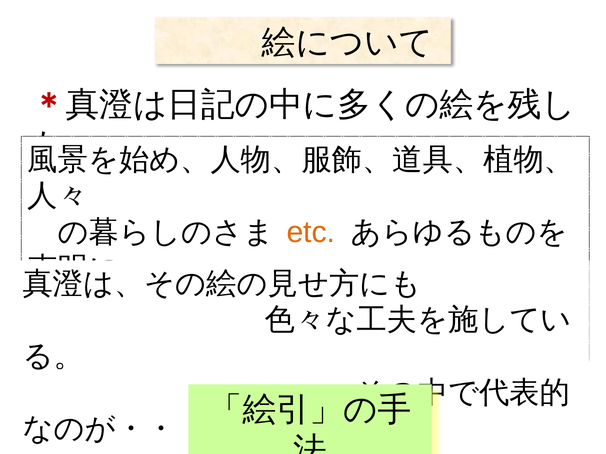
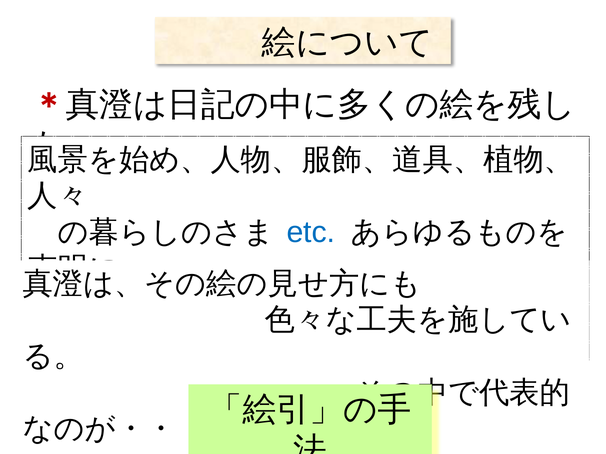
etc colour: orange -> blue (311, 233)
